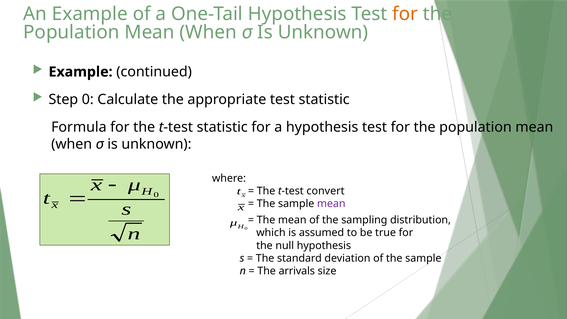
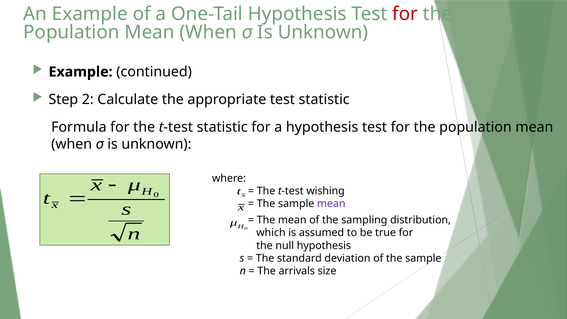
for colour: orange -> red (405, 14)
Step 0: 0 -> 2 (88, 100)
convert: convert -> wishing (326, 191)
